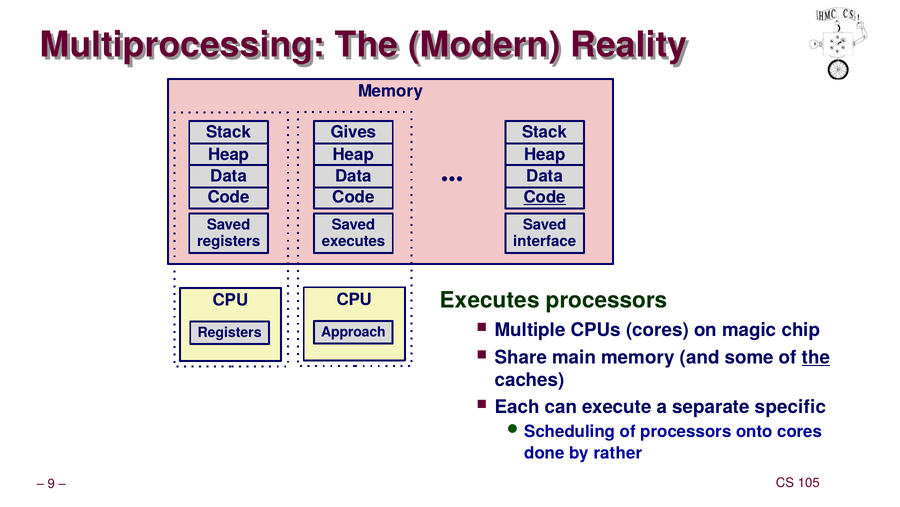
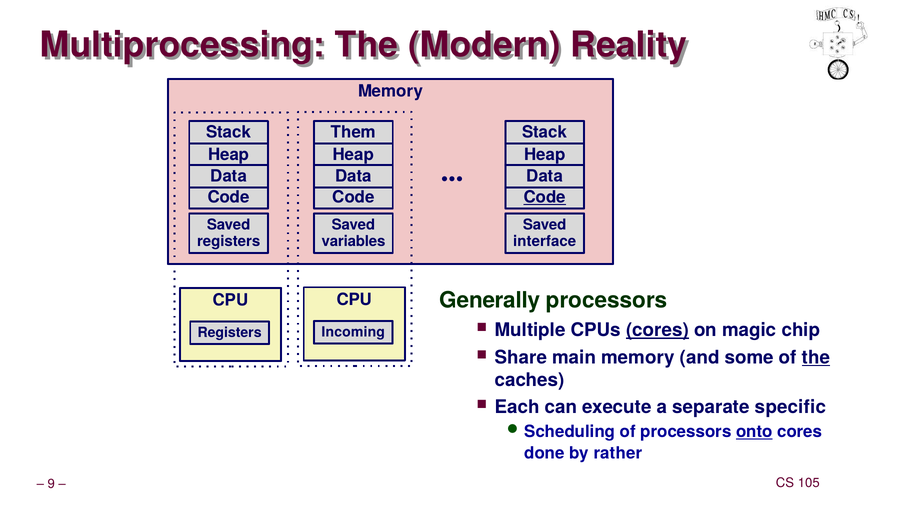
Gives: Gives -> Them (353, 132)
executes: executes -> variables (353, 241)
Executes: Executes -> Generally (490, 300)
cores underline: none -> present (657, 330)
Approach: Approach -> Incoming (353, 332)
onto underline: none -> present (754, 431)
